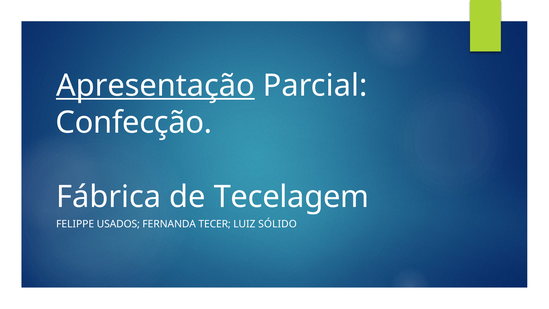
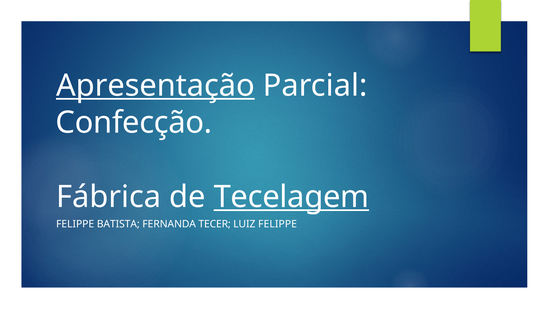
Tecelagem underline: none -> present (291, 197)
USADOS: USADOS -> BATISTA (118, 224)
LUIZ SÓLIDO: SÓLIDO -> FELIPPE (278, 224)
